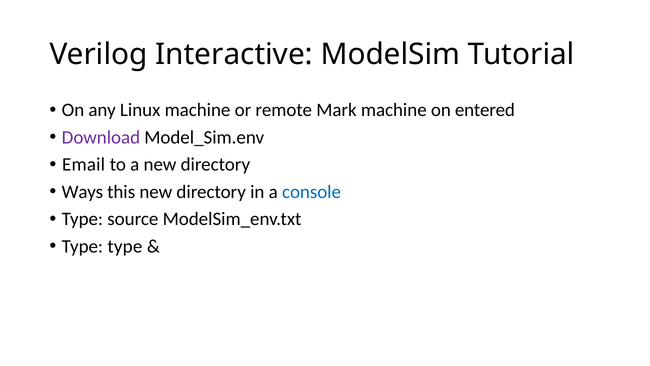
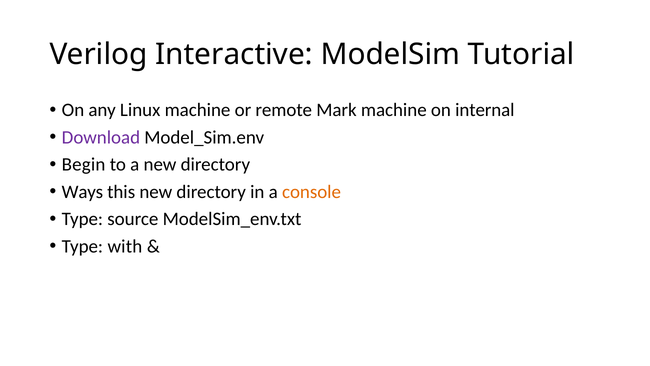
entered: entered -> internal (485, 110)
Email: Email -> Begin (84, 164)
console colour: blue -> orange (311, 192)
Type type: type -> with (125, 246)
